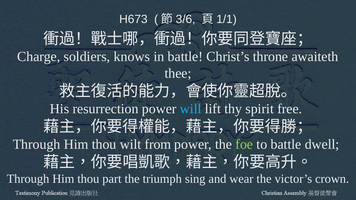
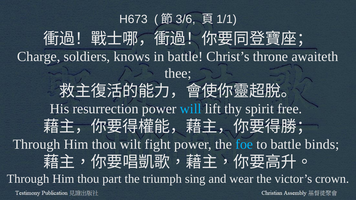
from: from -> fight (158, 145)
foe colour: light green -> light blue (244, 145)
dwell: dwell -> binds (322, 145)
